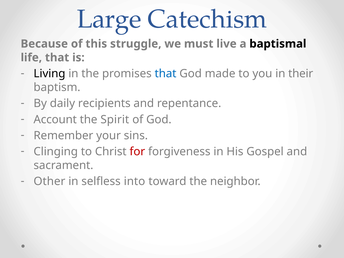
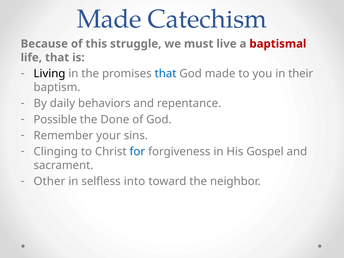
Large: Large -> Made (109, 19)
baptismal colour: black -> red (278, 44)
recipients: recipients -> behaviors (104, 103)
Account: Account -> Possible (55, 119)
Spirit: Spirit -> Done (115, 119)
for colour: red -> blue (137, 152)
